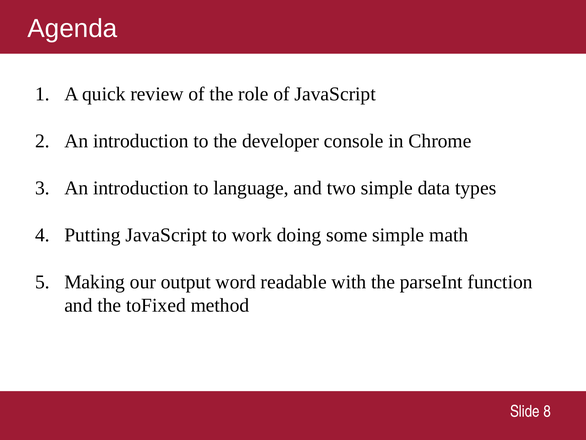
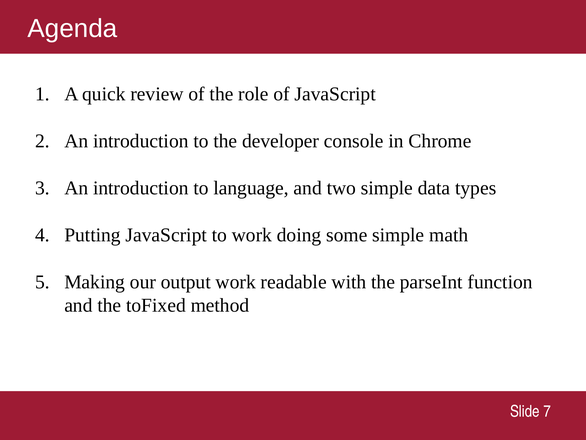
output word: word -> work (236, 282)
8: 8 -> 7 (547, 411)
